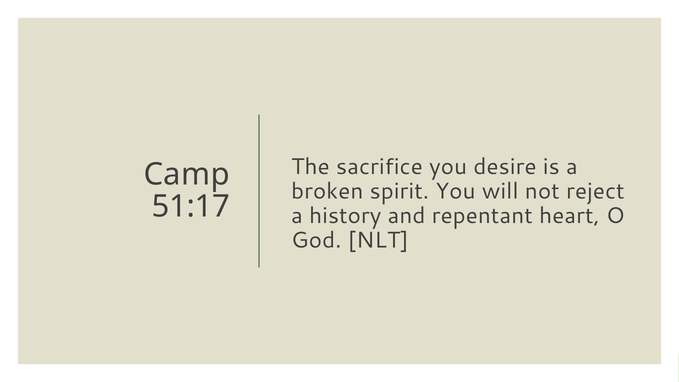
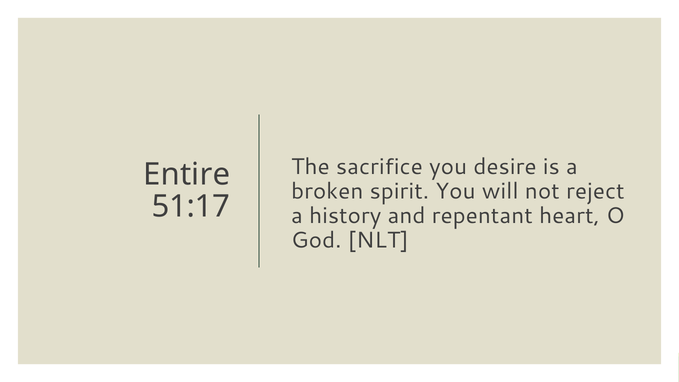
Camp: Camp -> Entire (187, 175)
